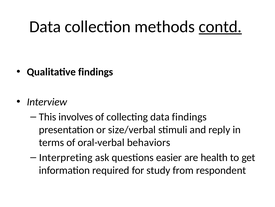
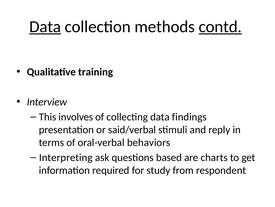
Data underline: none -> present (45, 27)
Qualitative findings: findings -> training (96, 72)
size/verbal: size/verbal -> said/verbal (132, 129)
easier: easier -> based (169, 157)
health: health -> charts (214, 157)
